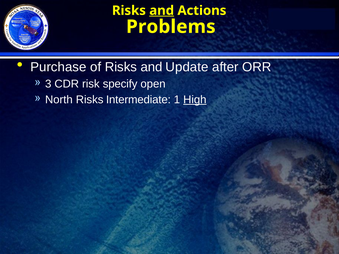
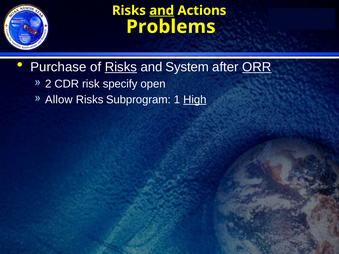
Risks underline: none -> present (121, 67)
Update: Update -> System (187, 67)
ORR underline: none -> present (257, 67)
3: 3 -> 2 (48, 84)
North: North -> Allow (59, 100)
Intermediate: Intermediate -> Subprogram (138, 100)
